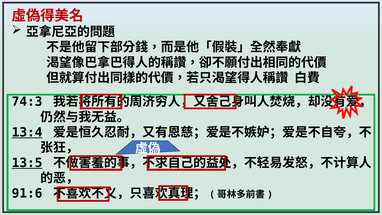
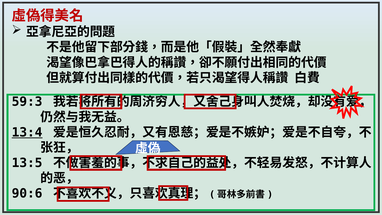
74:3: 74:3 -> 59:3 (27, 102)
13:5 underline: present -> none (27, 163)
91:6: 91:6 -> 90:6 (27, 193)
